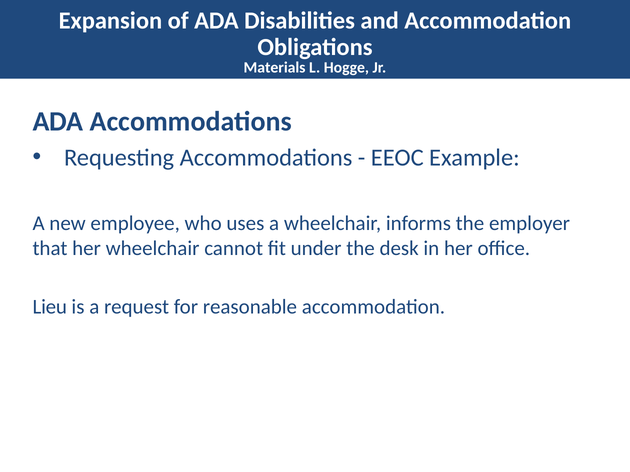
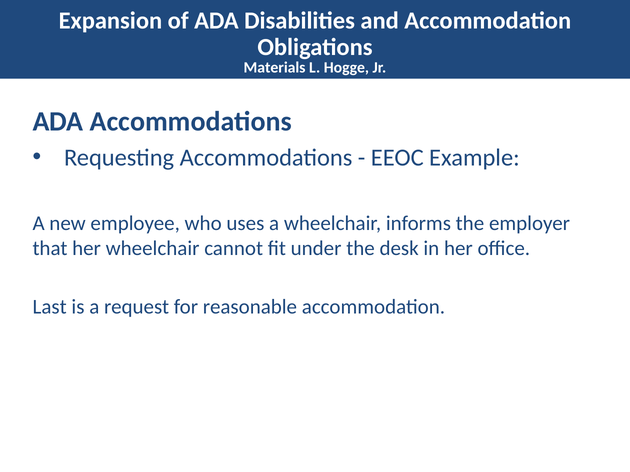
Lieu: Lieu -> Last (50, 307)
